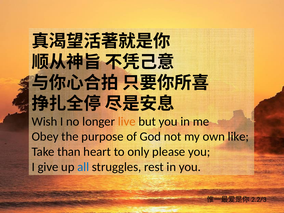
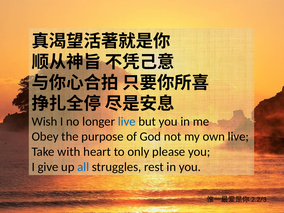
live colour: orange -> blue (127, 121)
own like: like -> live (238, 137)
than: than -> with (69, 152)
